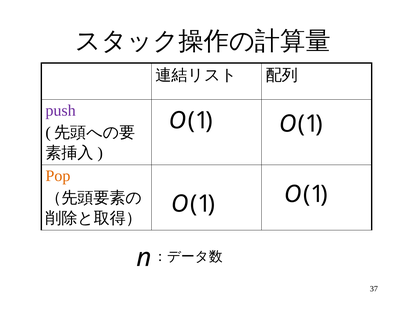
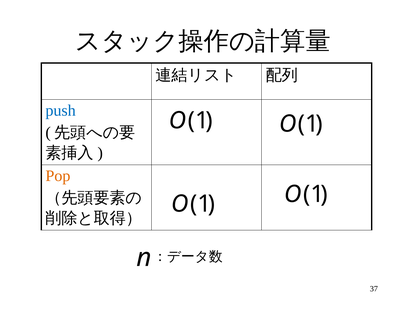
push colour: purple -> blue (61, 111)
